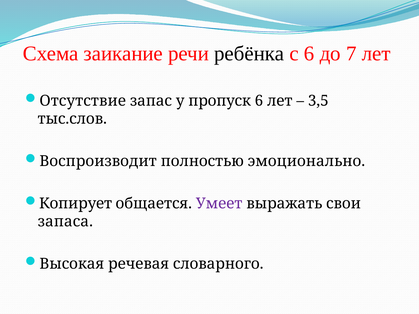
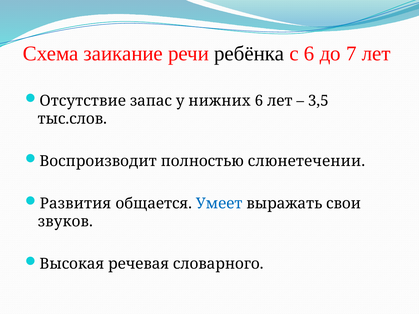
пропуск: пропуск -> нижних (220, 101)
эмоционально: эмоционально -> слюнетечении (306, 161)
Копирует: Копирует -> Развития (75, 204)
Умеет colour: purple -> blue (219, 204)
запаса: запаса -> звуков (65, 222)
